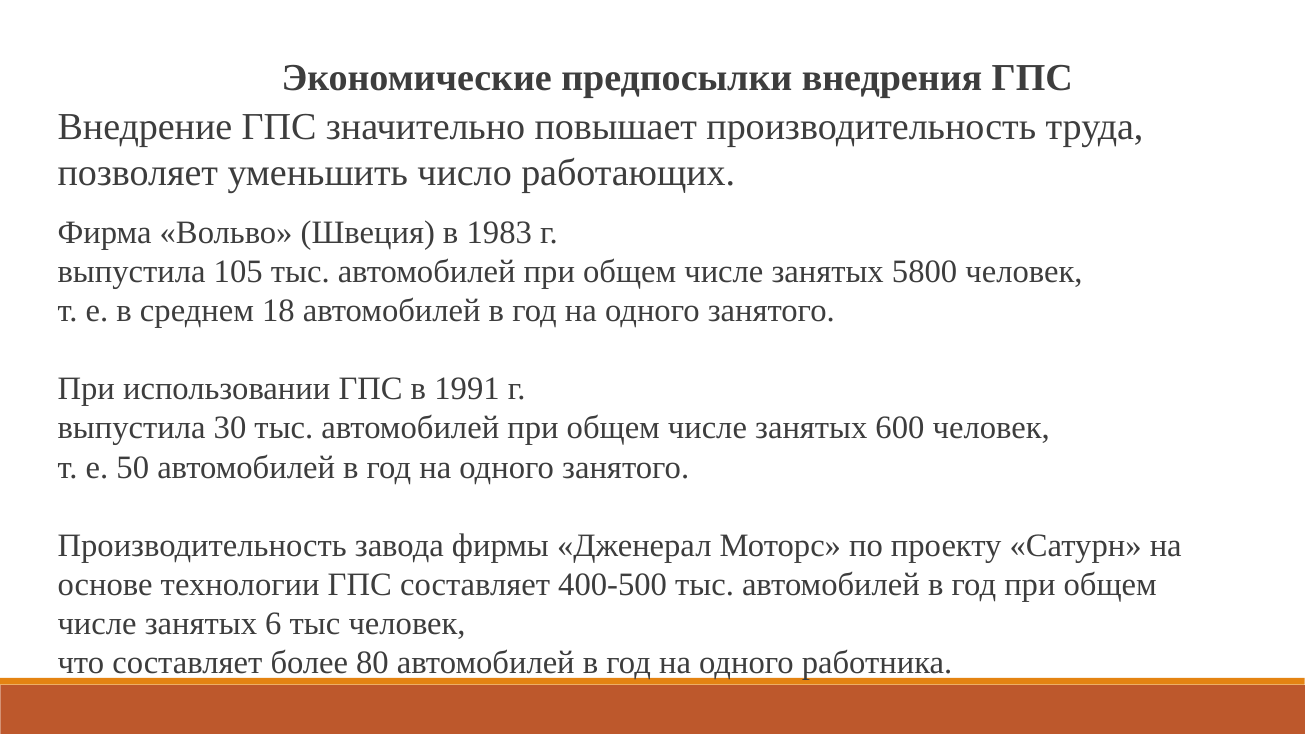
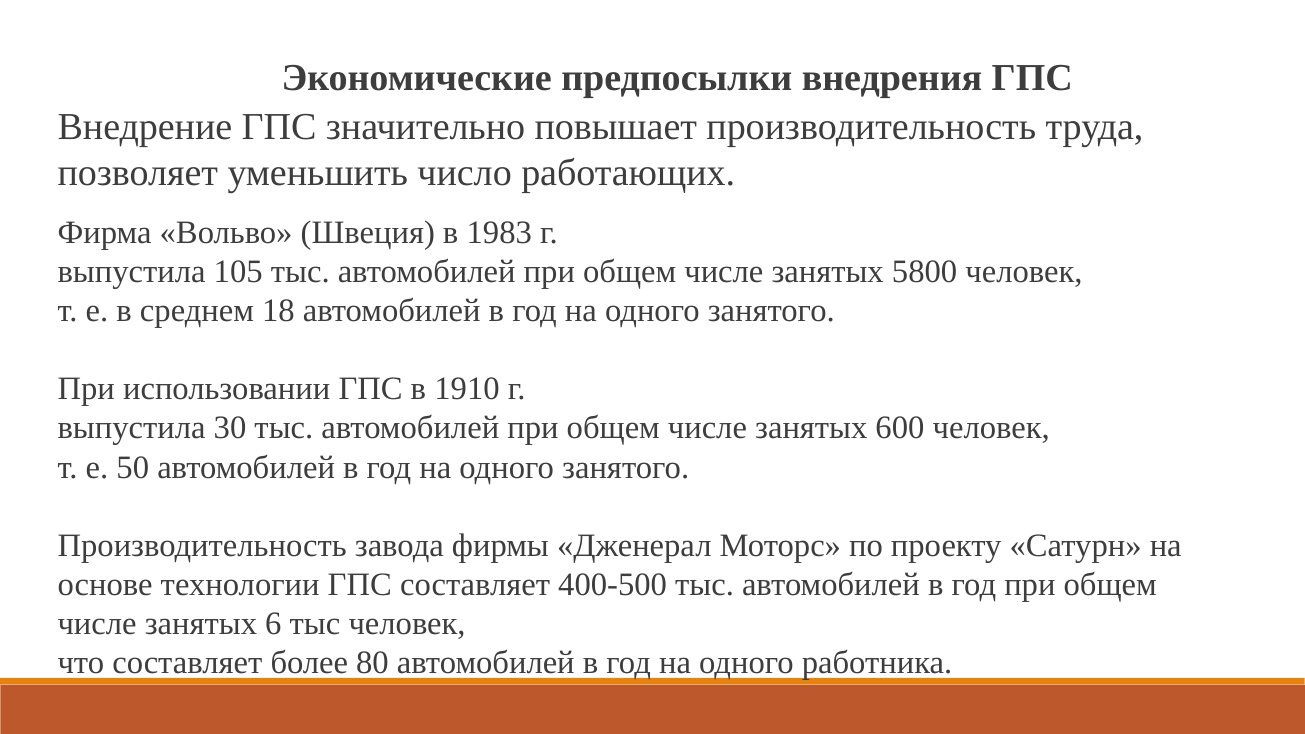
1991: 1991 -> 1910 (467, 389)
